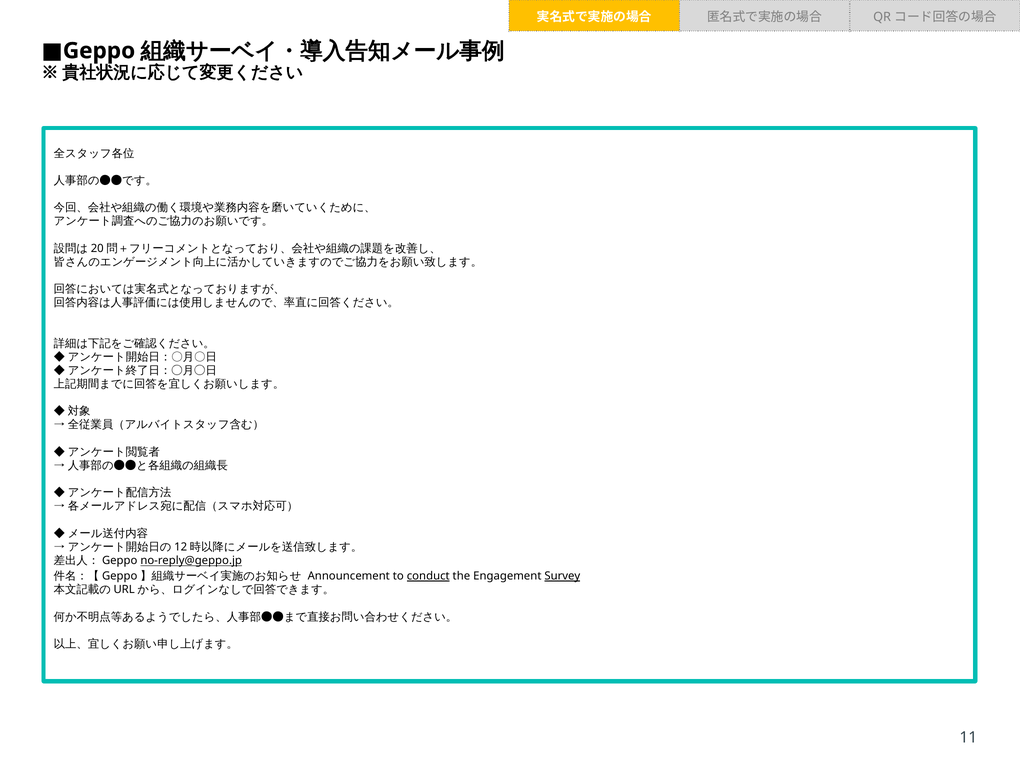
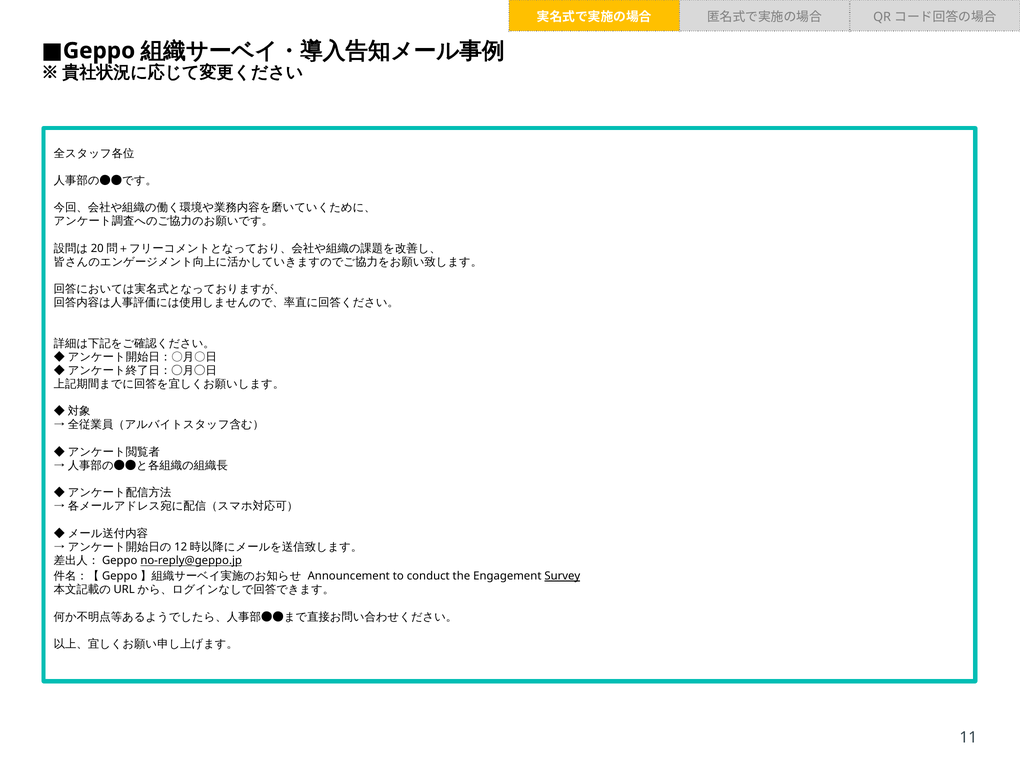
conduct underline: present -> none (428, 576)
